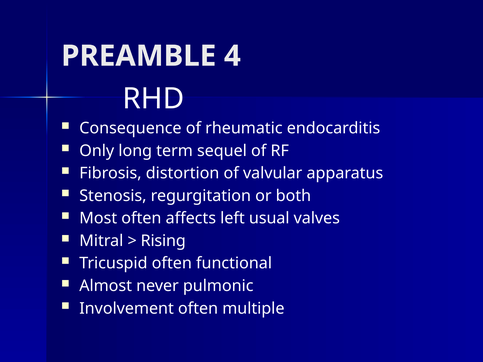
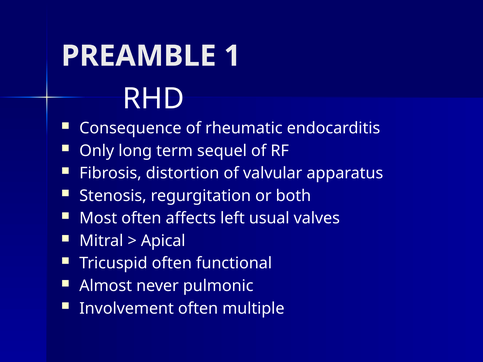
4: 4 -> 1 (232, 56)
Rising: Rising -> Apical (163, 241)
